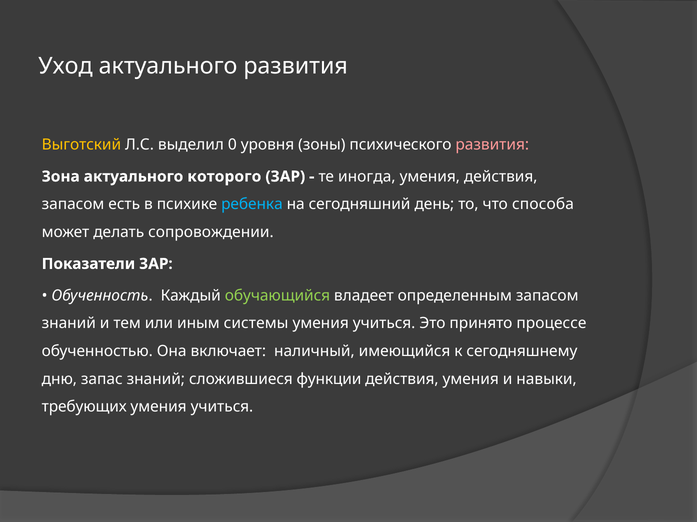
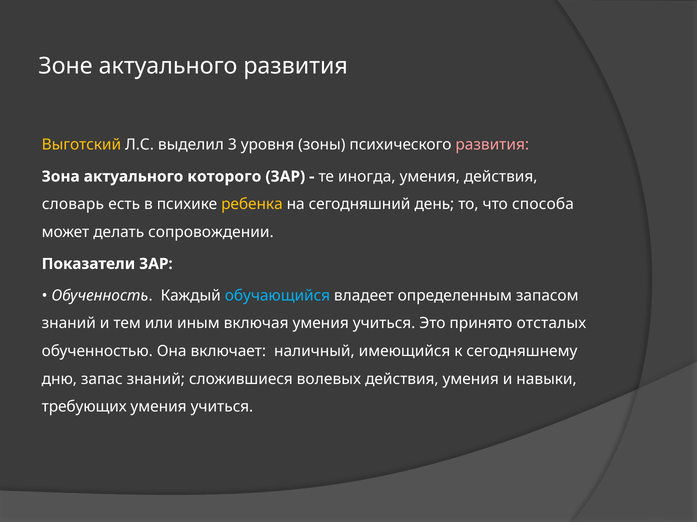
Уход: Уход -> Зоне (66, 66)
0: 0 -> 3 (232, 145)
запасом: запасом -> словарь (73, 205)
ребенка colour: light blue -> yellow (252, 205)
обучающийся colour: light green -> light blue (277, 296)
системы: системы -> включая (256, 324)
процессе: процессе -> отсталых (551, 324)
функции: функции -> волевых (329, 379)
